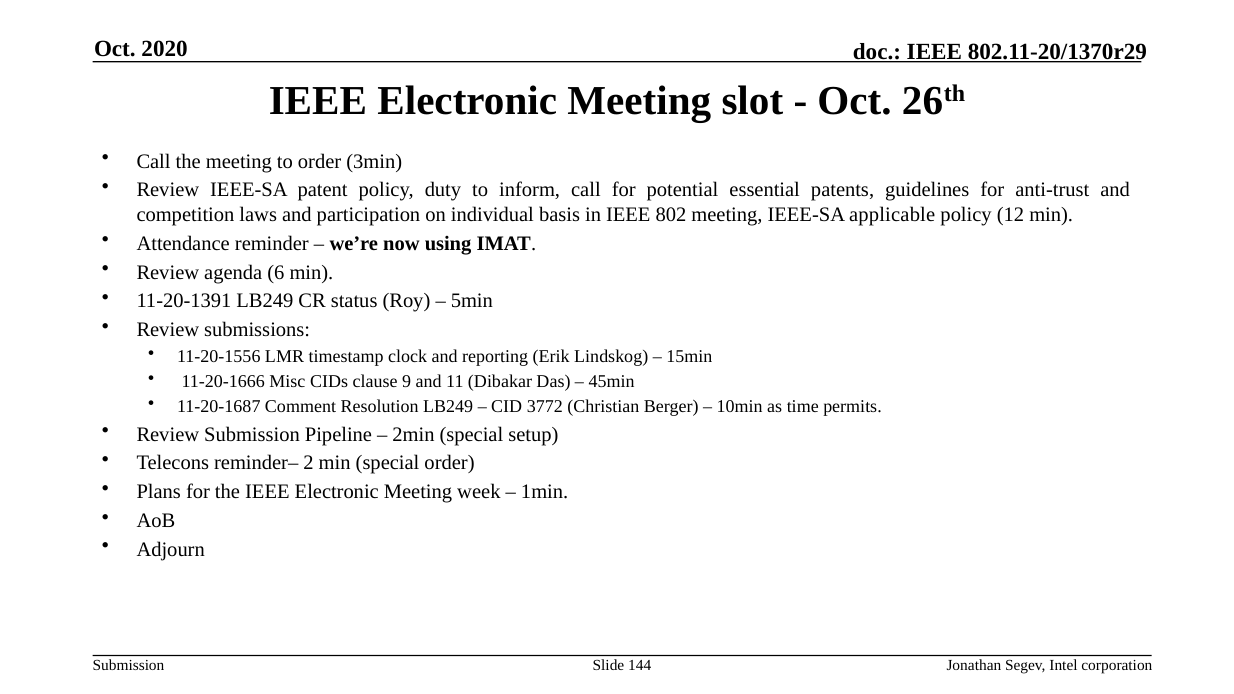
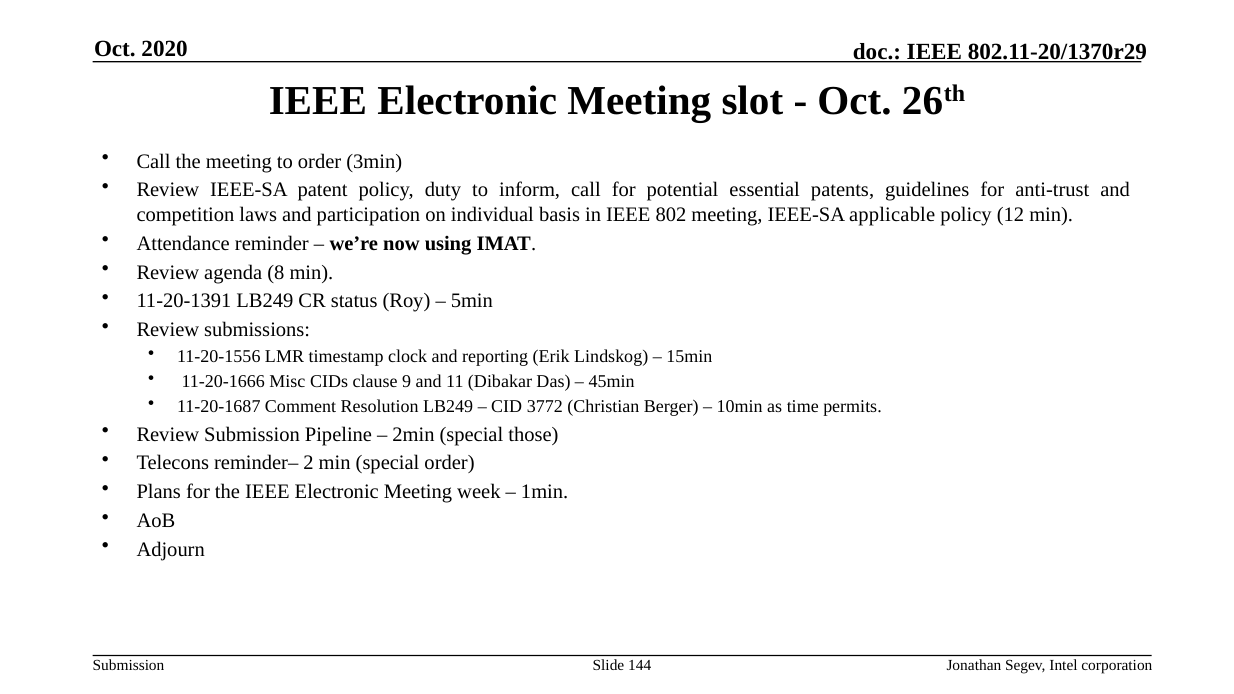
6: 6 -> 8 (276, 272)
setup: setup -> those (533, 434)
